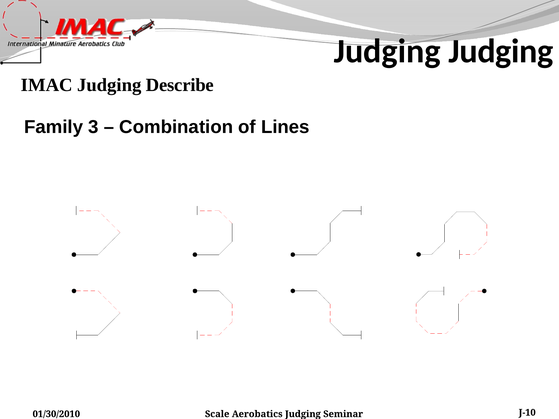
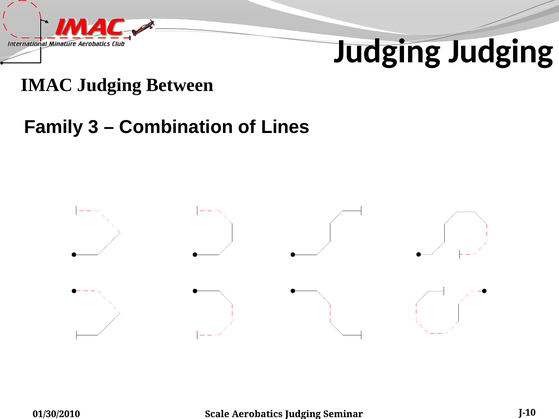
Describe: Describe -> Between (180, 85)
